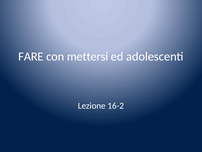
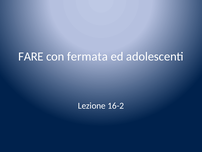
mettersi: mettersi -> fermata (87, 56)
